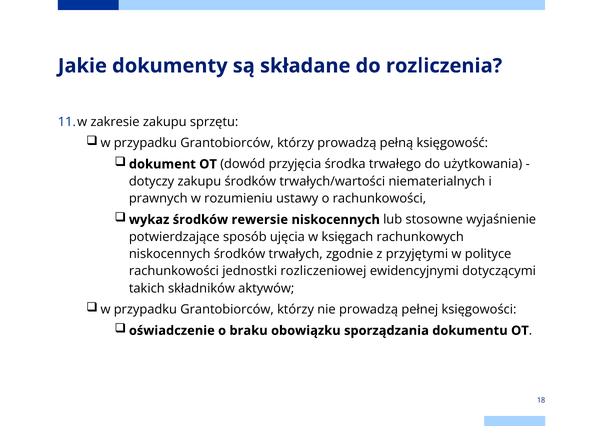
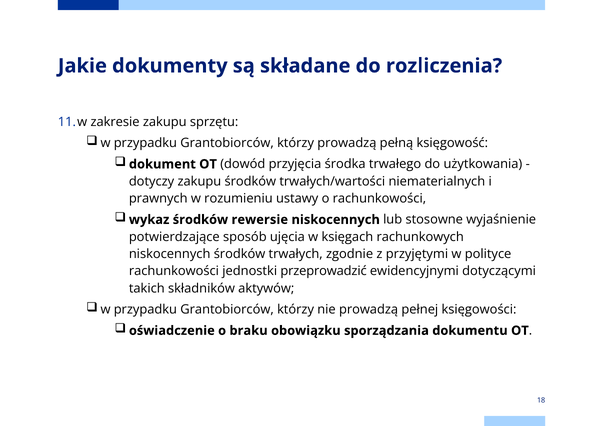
rozliczeniowej: rozliczeniowej -> przeprowadzić (324, 271)
